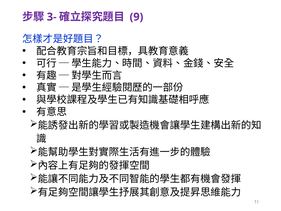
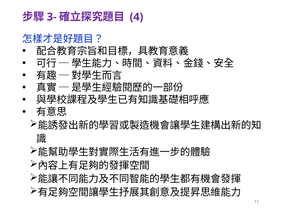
9: 9 -> 4 (136, 17)
